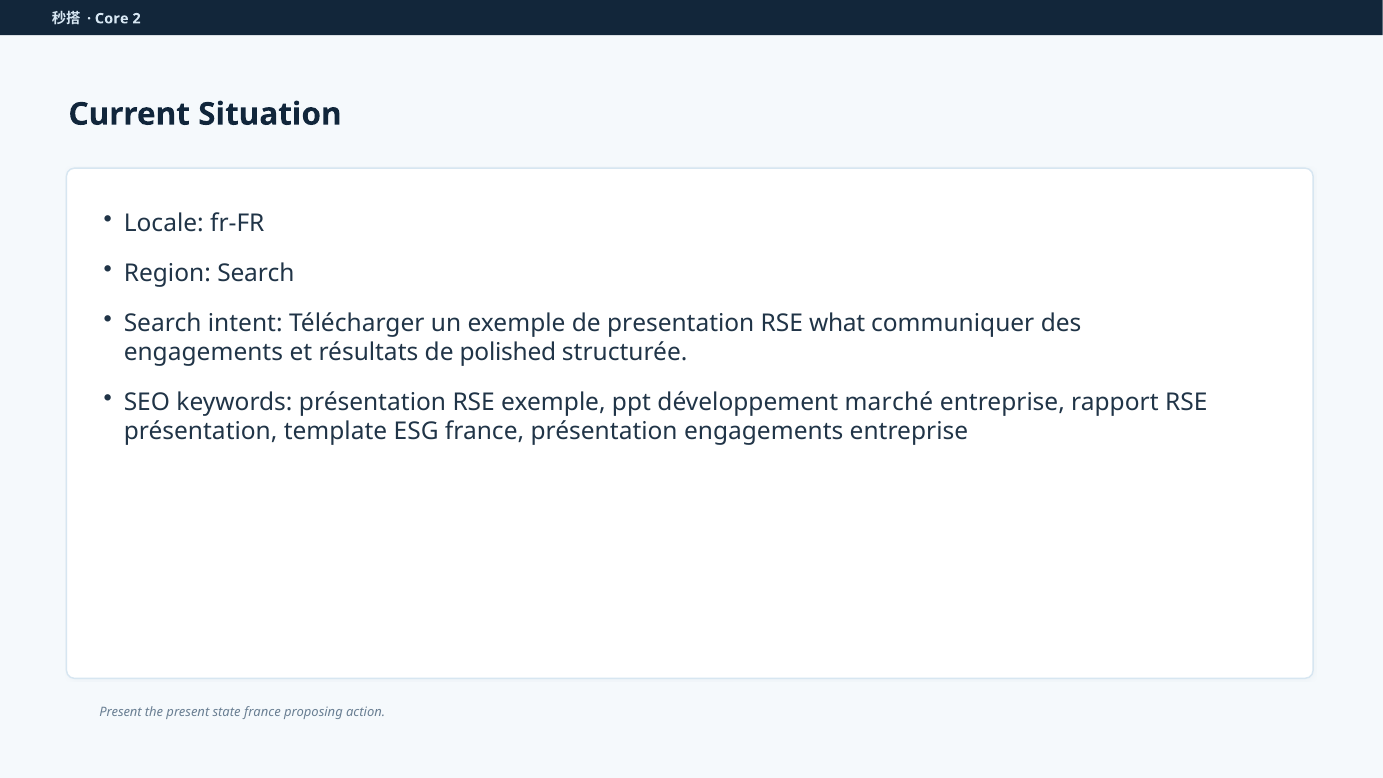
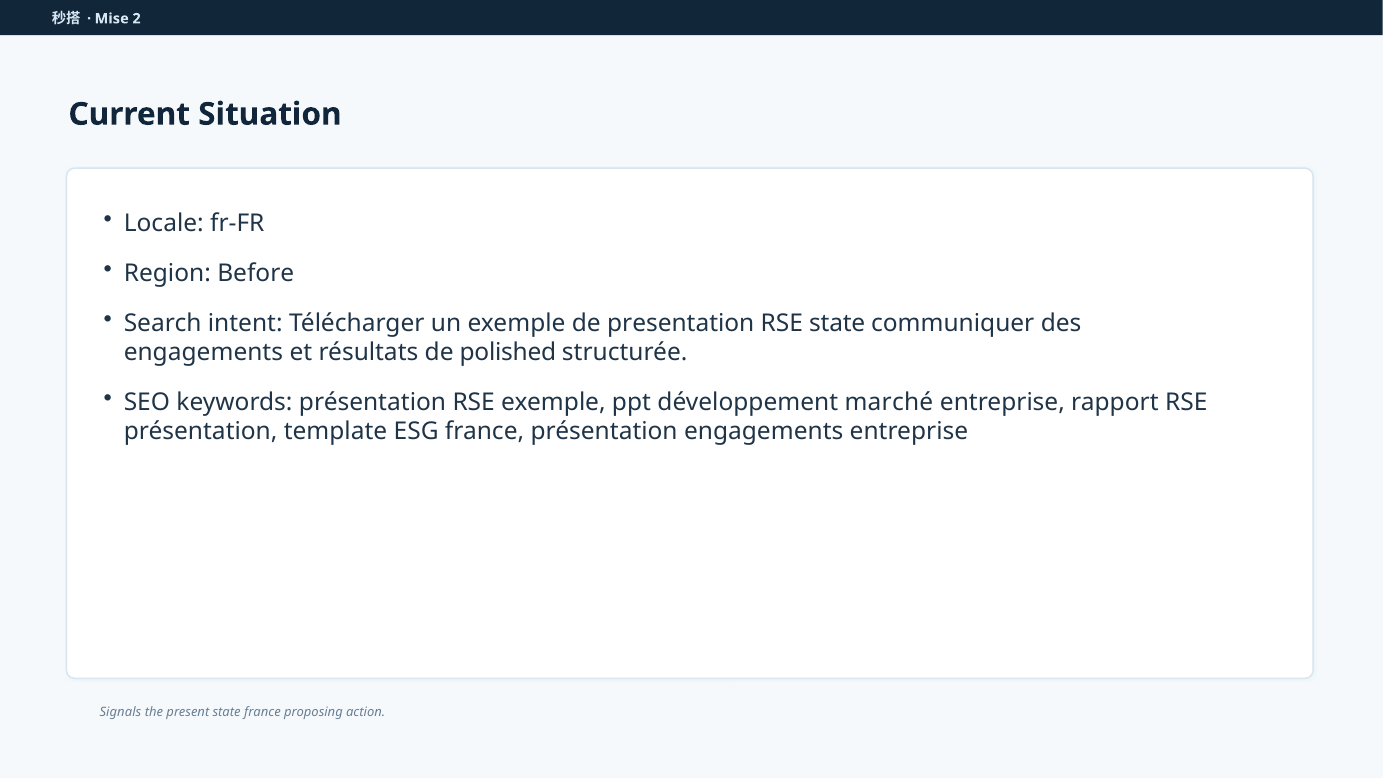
Core: Core -> Mise (112, 19)
Region Search: Search -> Before (256, 273)
RSE what: what -> state (837, 323)
Present: Present -> Signals (120, 712)
